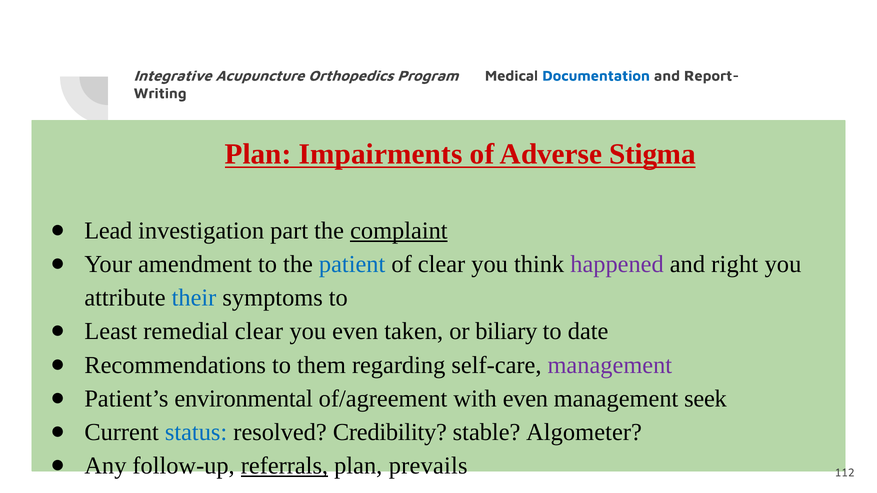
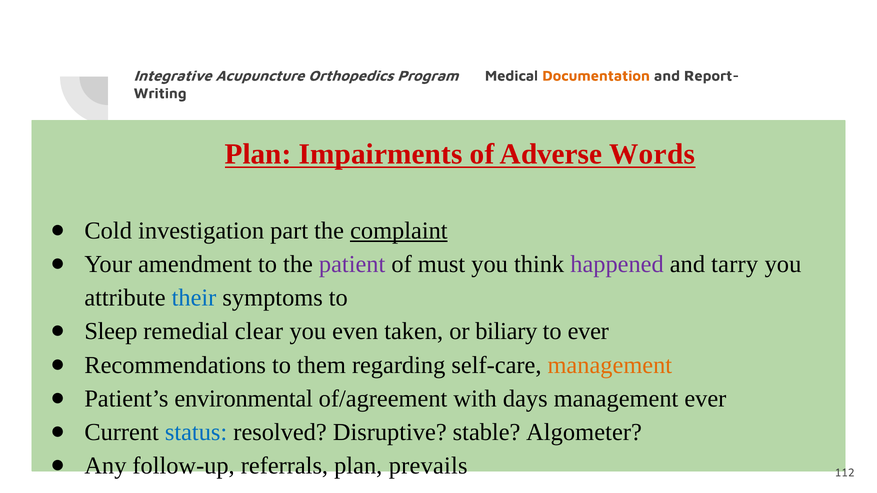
Documentation colour: blue -> orange (596, 76)
Stigma: Stigma -> Words (652, 154)
Lead: Lead -> Cold (108, 231)
patient colour: blue -> purple (352, 264)
of clear: clear -> must (442, 264)
right: right -> tarry (735, 264)
Least: Least -> Sleep (111, 332)
to date: date -> ever (588, 332)
management colour: purple -> orange (610, 365)
with even: even -> days (525, 399)
management seek: seek -> ever (705, 399)
Credibility: Credibility -> Disruptive (390, 433)
referrals underline: present -> none (284, 466)
